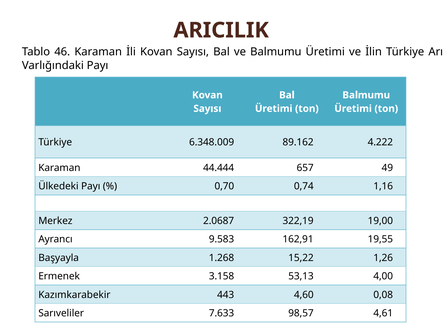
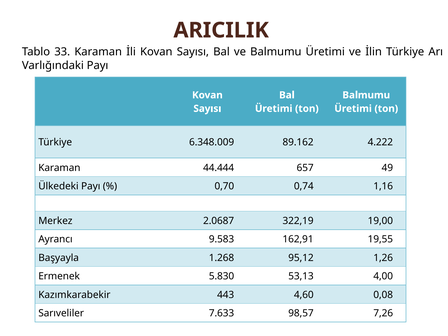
46: 46 -> 33 (62, 52)
15,22: 15,22 -> 95,12 (301, 258)
3.158: 3.158 -> 5.830 (222, 276)
4,61: 4,61 -> 7,26 (383, 313)
